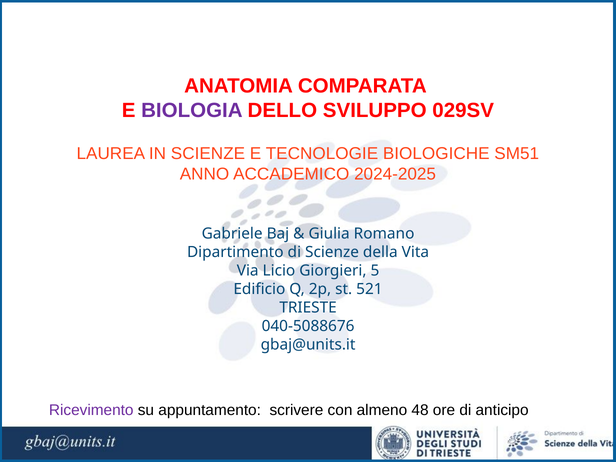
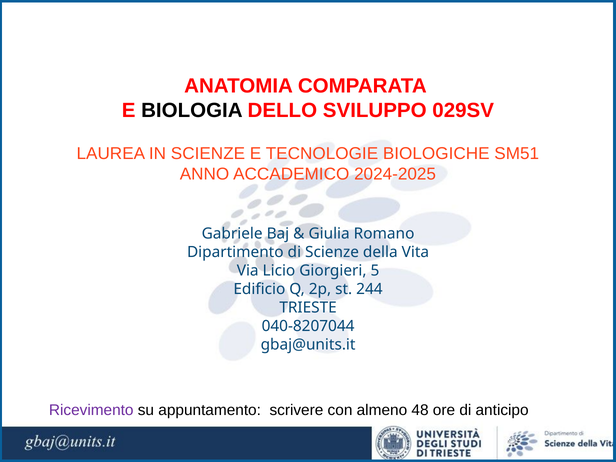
BIOLOGIA colour: purple -> black (192, 111)
521: 521 -> 244 (369, 289)
040-5088676: 040-5088676 -> 040-8207044 (308, 326)
